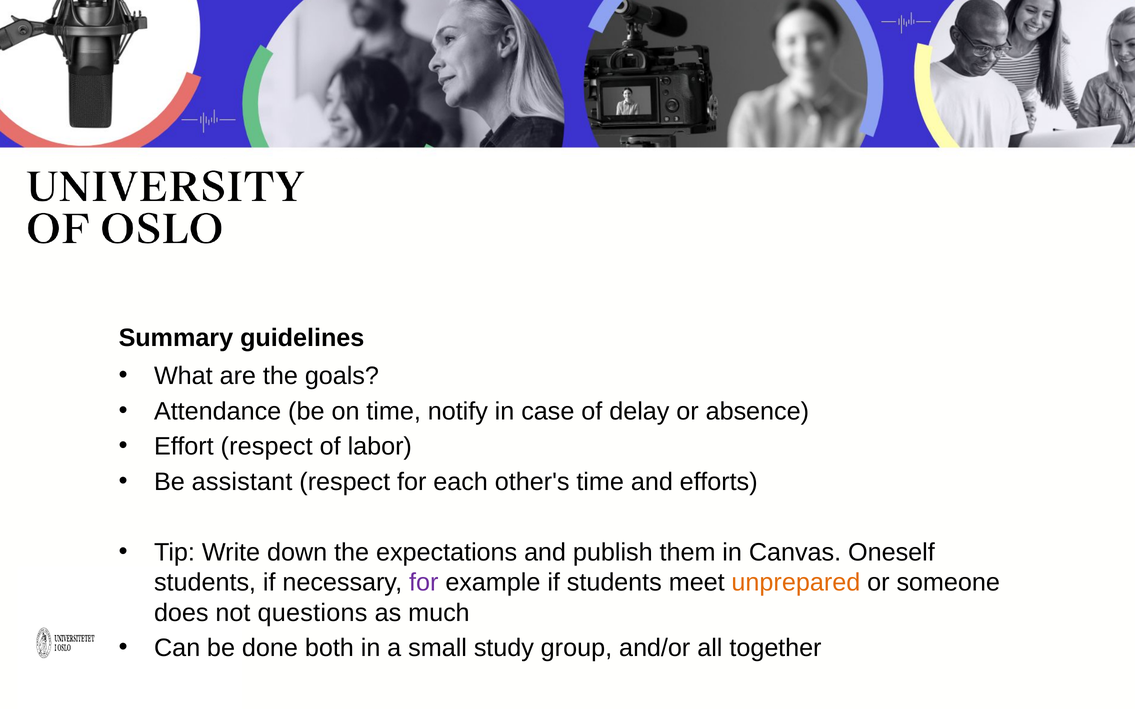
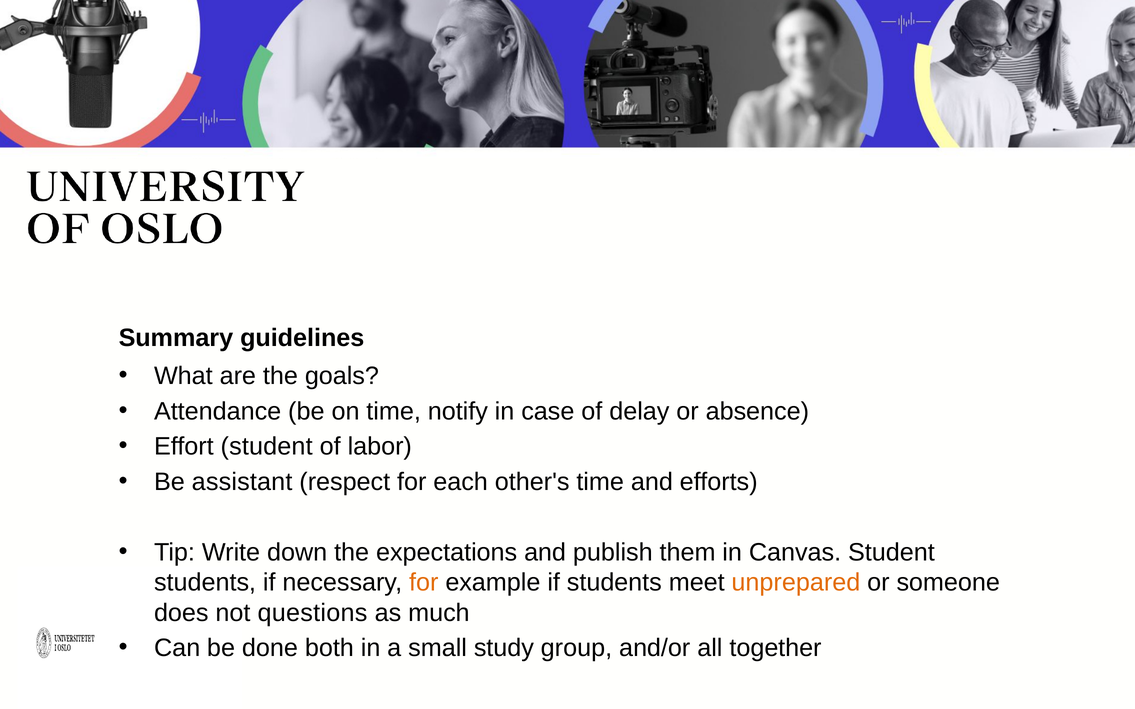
Effort respect: respect -> student (267, 447)
Canvas Oneself: Oneself -> Student (891, 553)
for colour: purple -> orange (424, 583)
